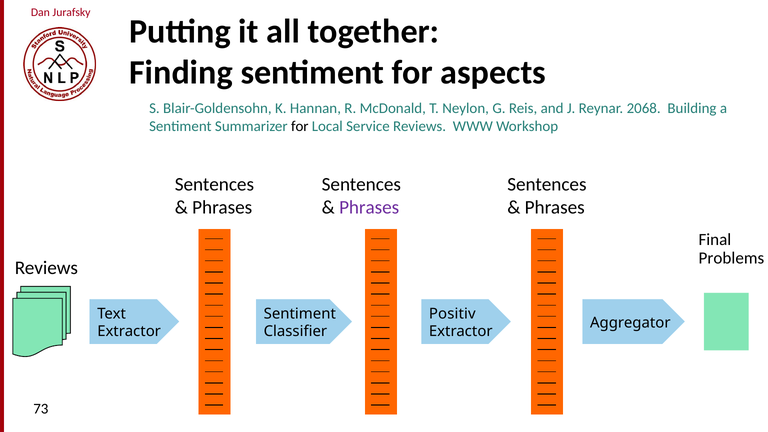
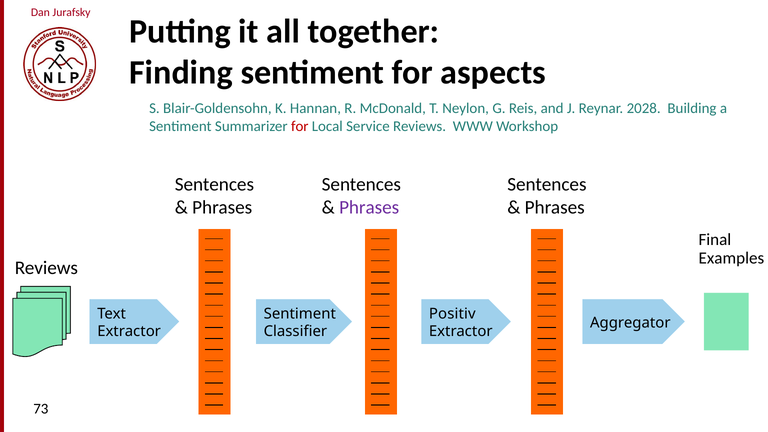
2068: 2068 -> 2028 (644, 108)
for colour: black -> red (300, 126)
Problems: Problems -> Examples (731, 258)
